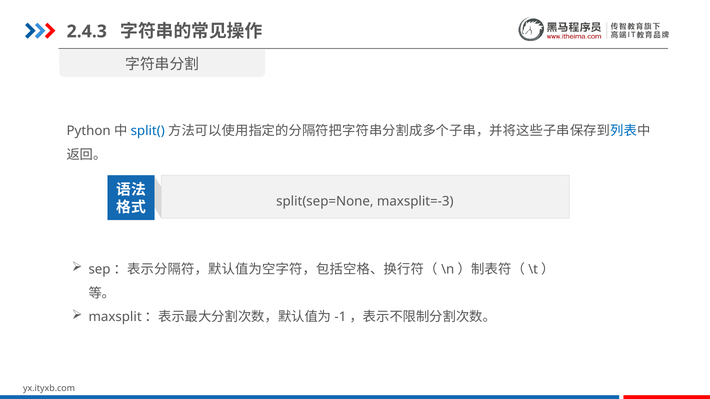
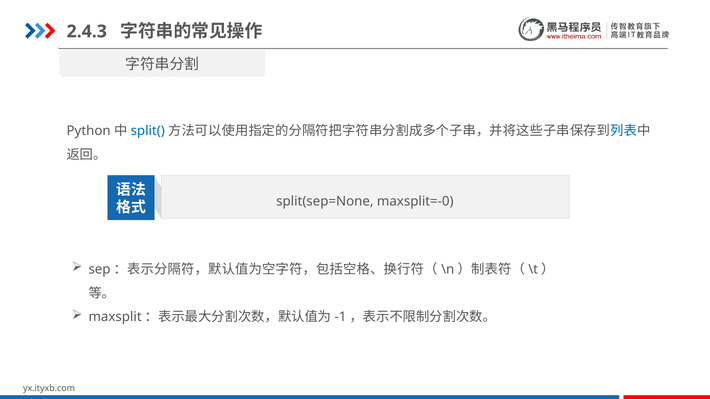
maxsplit=-3: maxsplit=-3 -> maxsplit=-0 (415, 202)
